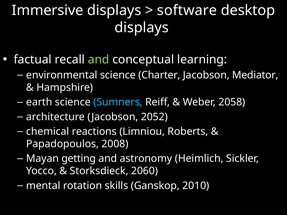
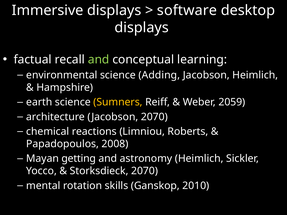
Charter: Charter -> Adding (159, 75)
Jacobson Mediator: Mediator -> Heimlich (255, 75)
Sumners colour: light blue -> yellow (118, 102)
2058: 2058 -> 2059 (232, 102)
Jacobson 2052: 2052 -> 2070 (154, 117)
Storksdieck 2060: 2060 -> 2070 (145, 171)
